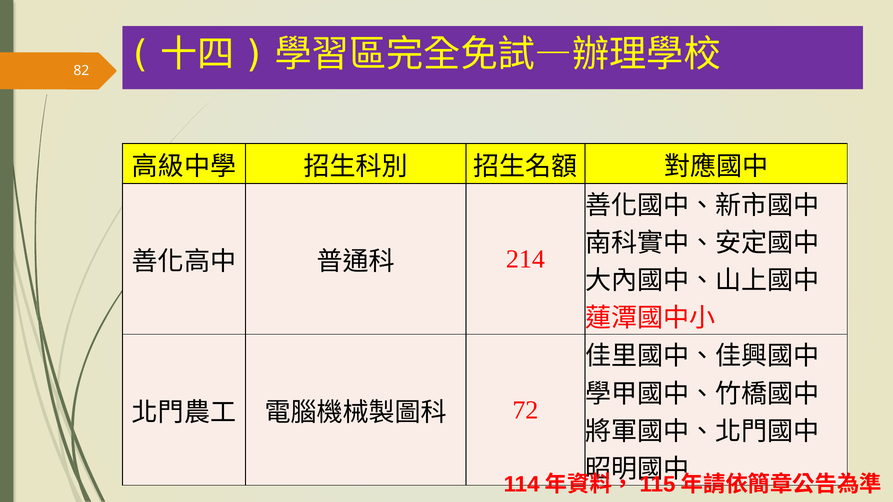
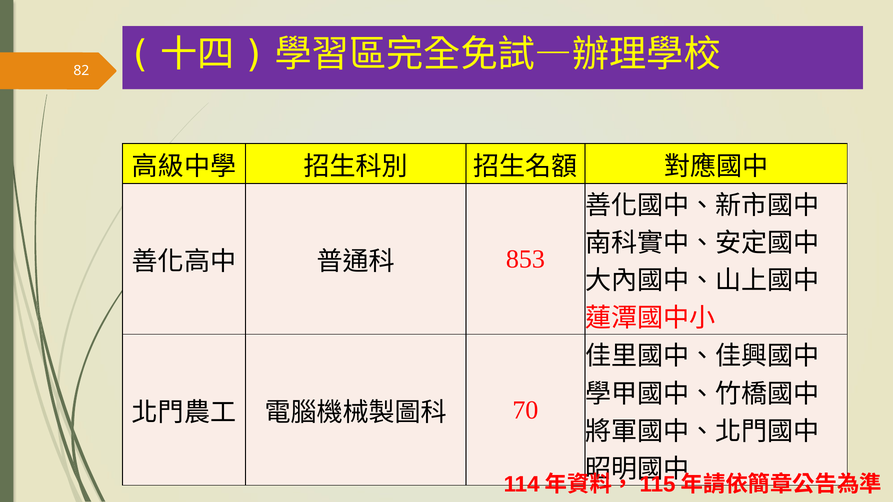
214: 214 -> 853 (525, 260)
72: 72 -> 70 (525, 411)
